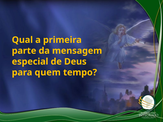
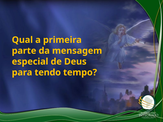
quem: quem -> tendo (48, 73)
